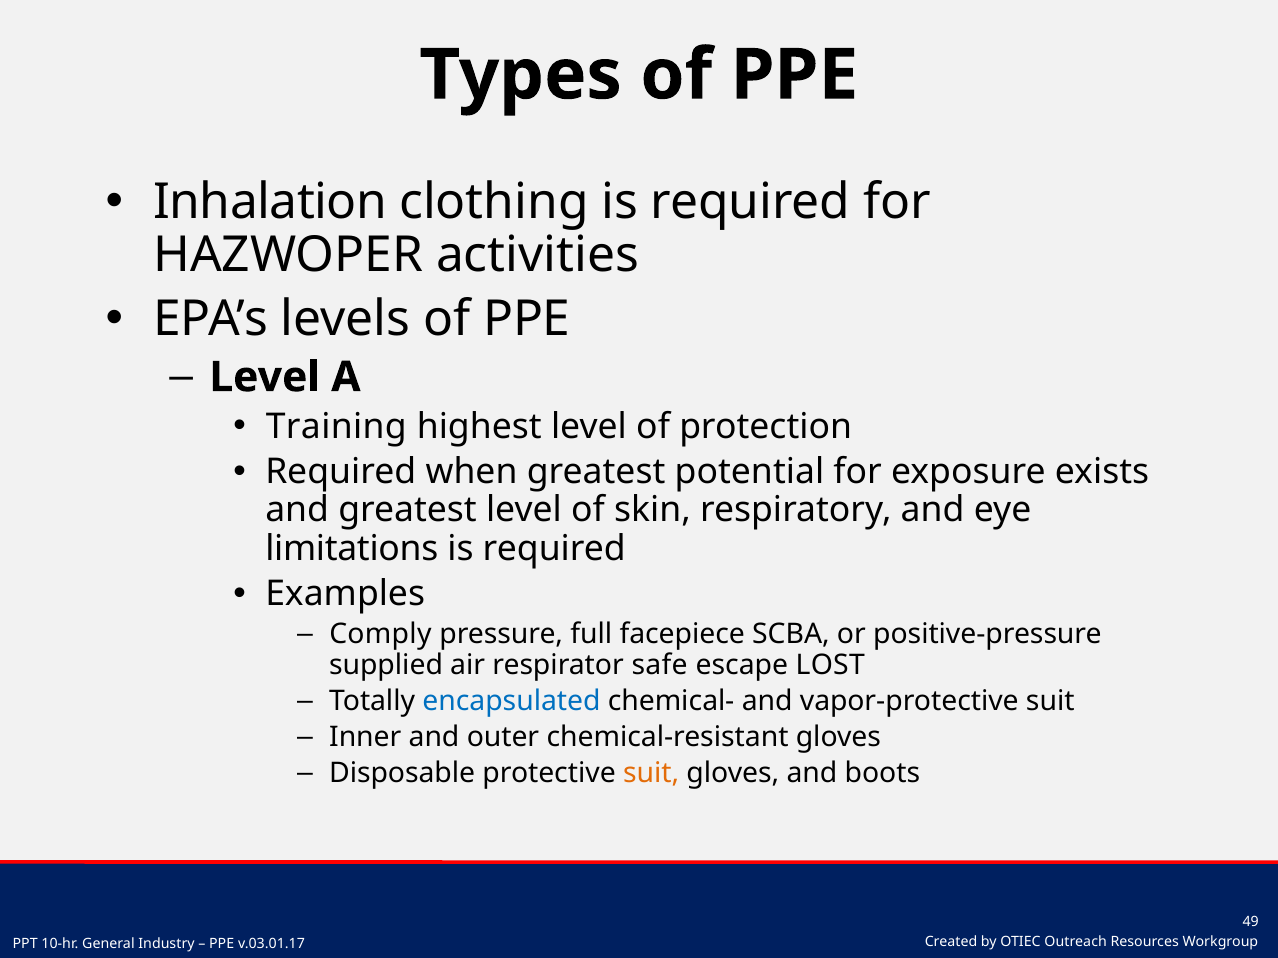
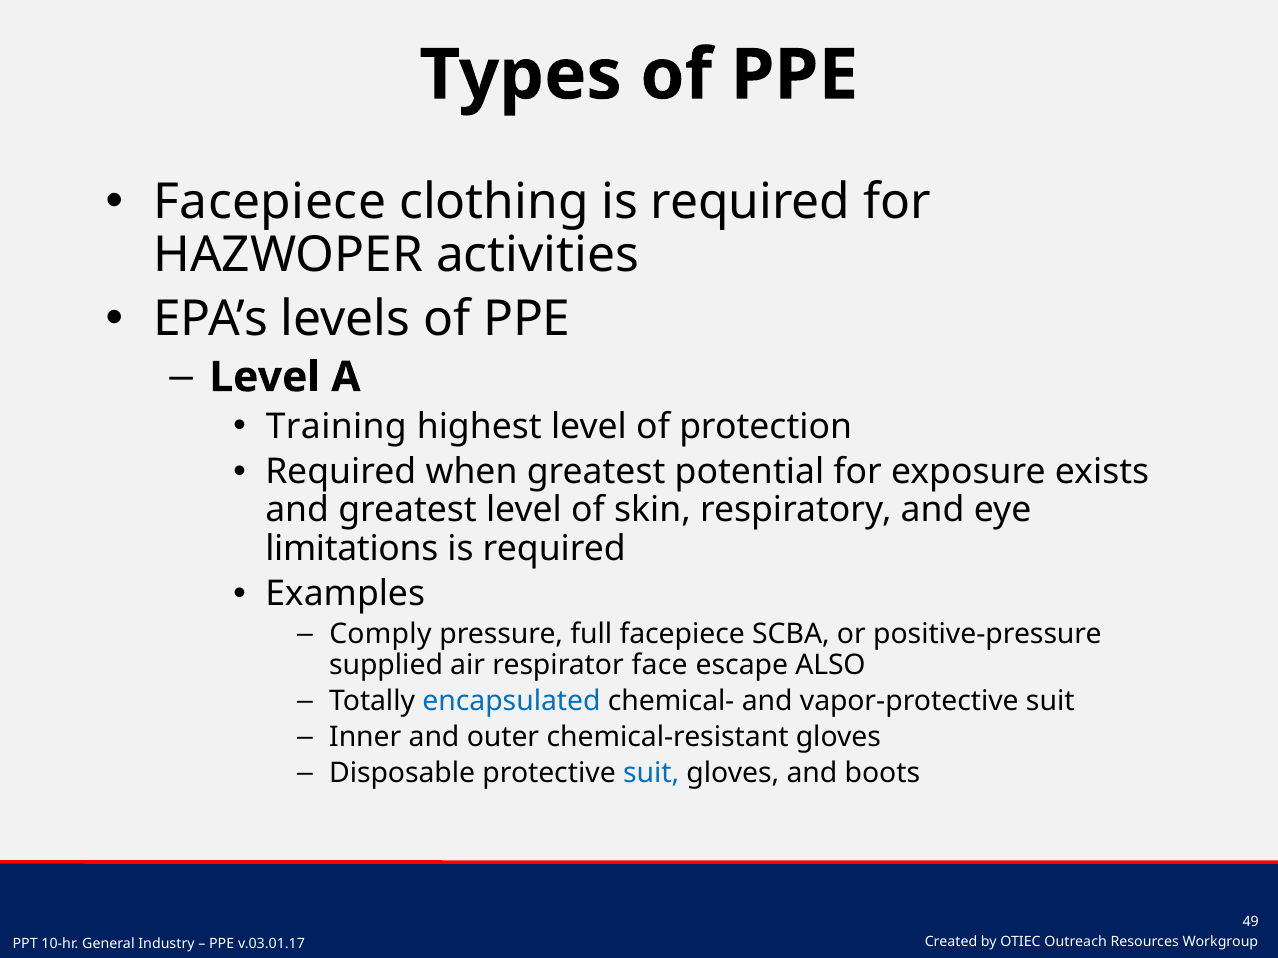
Inhalation: Inhalation -> Facepiece (270, 202)
safe: safe -> face (660, 665)
LOST: LOST -> ALSO (830, 665)
suit colour: orange -> blue (651, 774)
